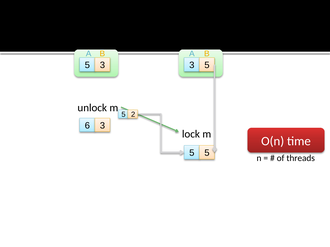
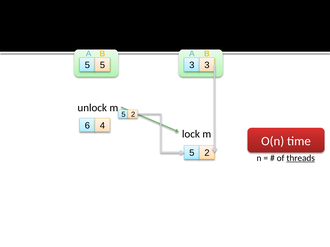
5 3: 3 -> 5 (102, 65)
5: 5 -> 3 (207, 65)
6 3: 3 -> 4 (102, 126)
5: 5 -> 2 (207, 153)
threads underline: none -> present (301, 158)
